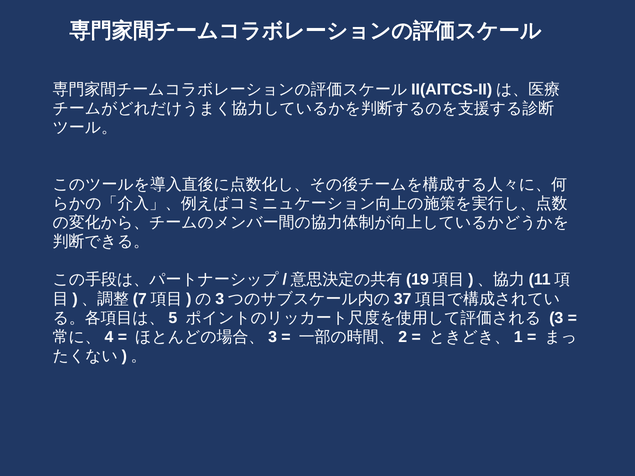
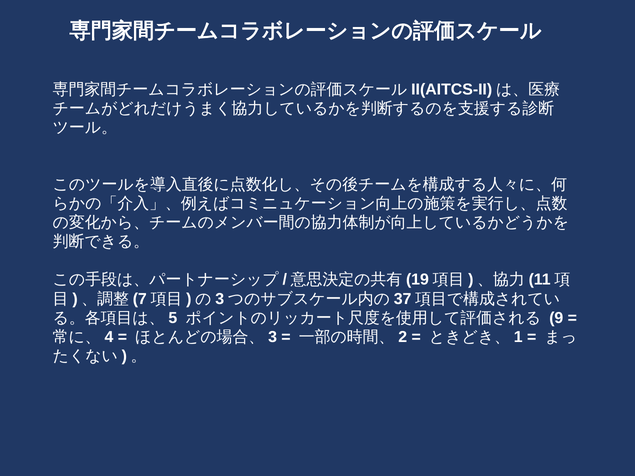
3: 3 -> 9 (556, 318)
